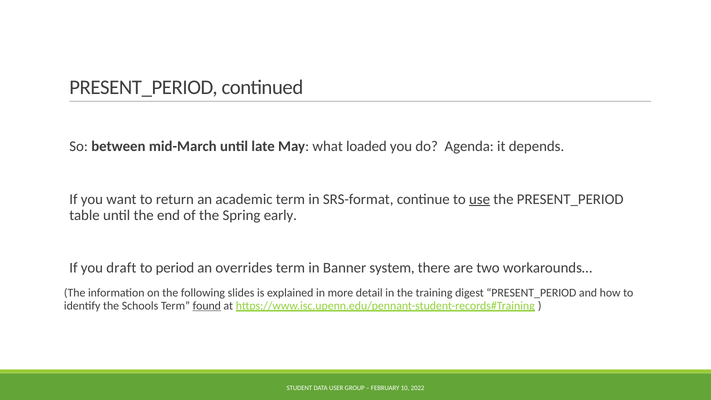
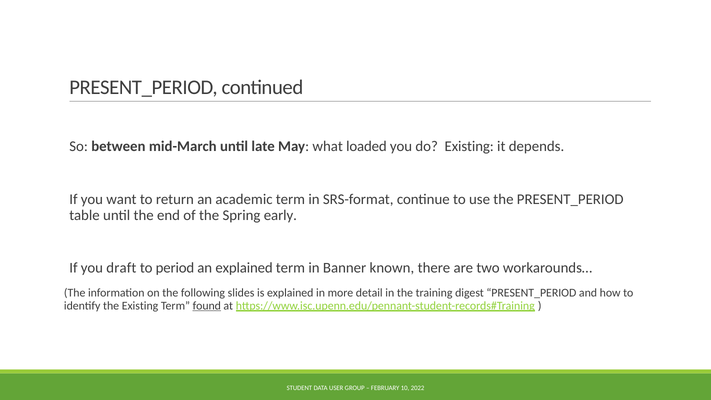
do Agenda: Agenda -> Existing (469, 146)
use underline: present -> none (480, 199)
an overrides: overrides -> explained (244, 268)
system: system -> known (392, 268)
the Schools: Schools -> Existing (140, 306)
